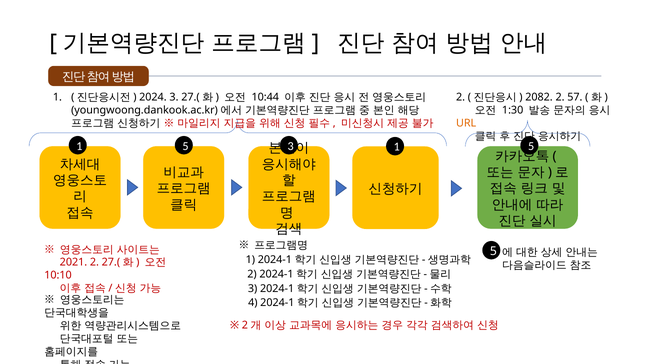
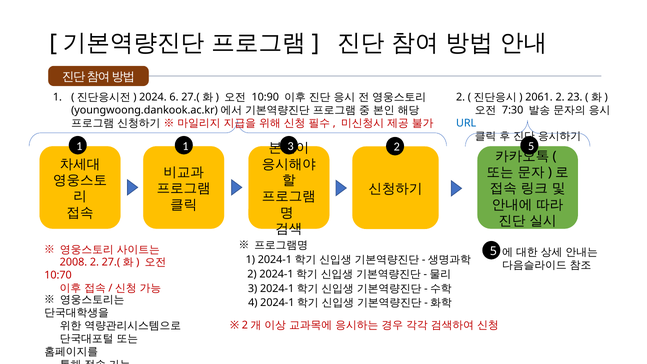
2024 3: 3 -> 6 (174, 97)
10:44: 10:44 -> 10:90 (265, 97)
2082: 2082 -> 2061 (539, 97)
57: 57 -> 23 (575, 97)
1:30: 1:30 -> 7:30 (513, 110)
URL colour: orange -> blue (466, 123)
5: 5 -> 1 (186, 146)
1: 1 -> 2 (397, 147)
2021: 2021 -> 2008 (73, 262)
10:10: 10:10 -> 10:70 (58, 275)
